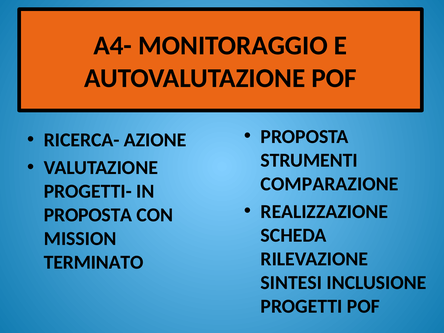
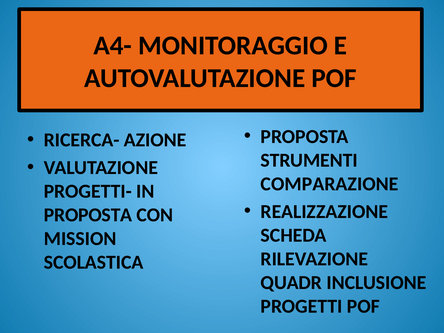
TERMINATO: TERMINATO -> SCOLASTICA (94, 262)
SINTESI: SINTESI -> QUADR (291, 283)
